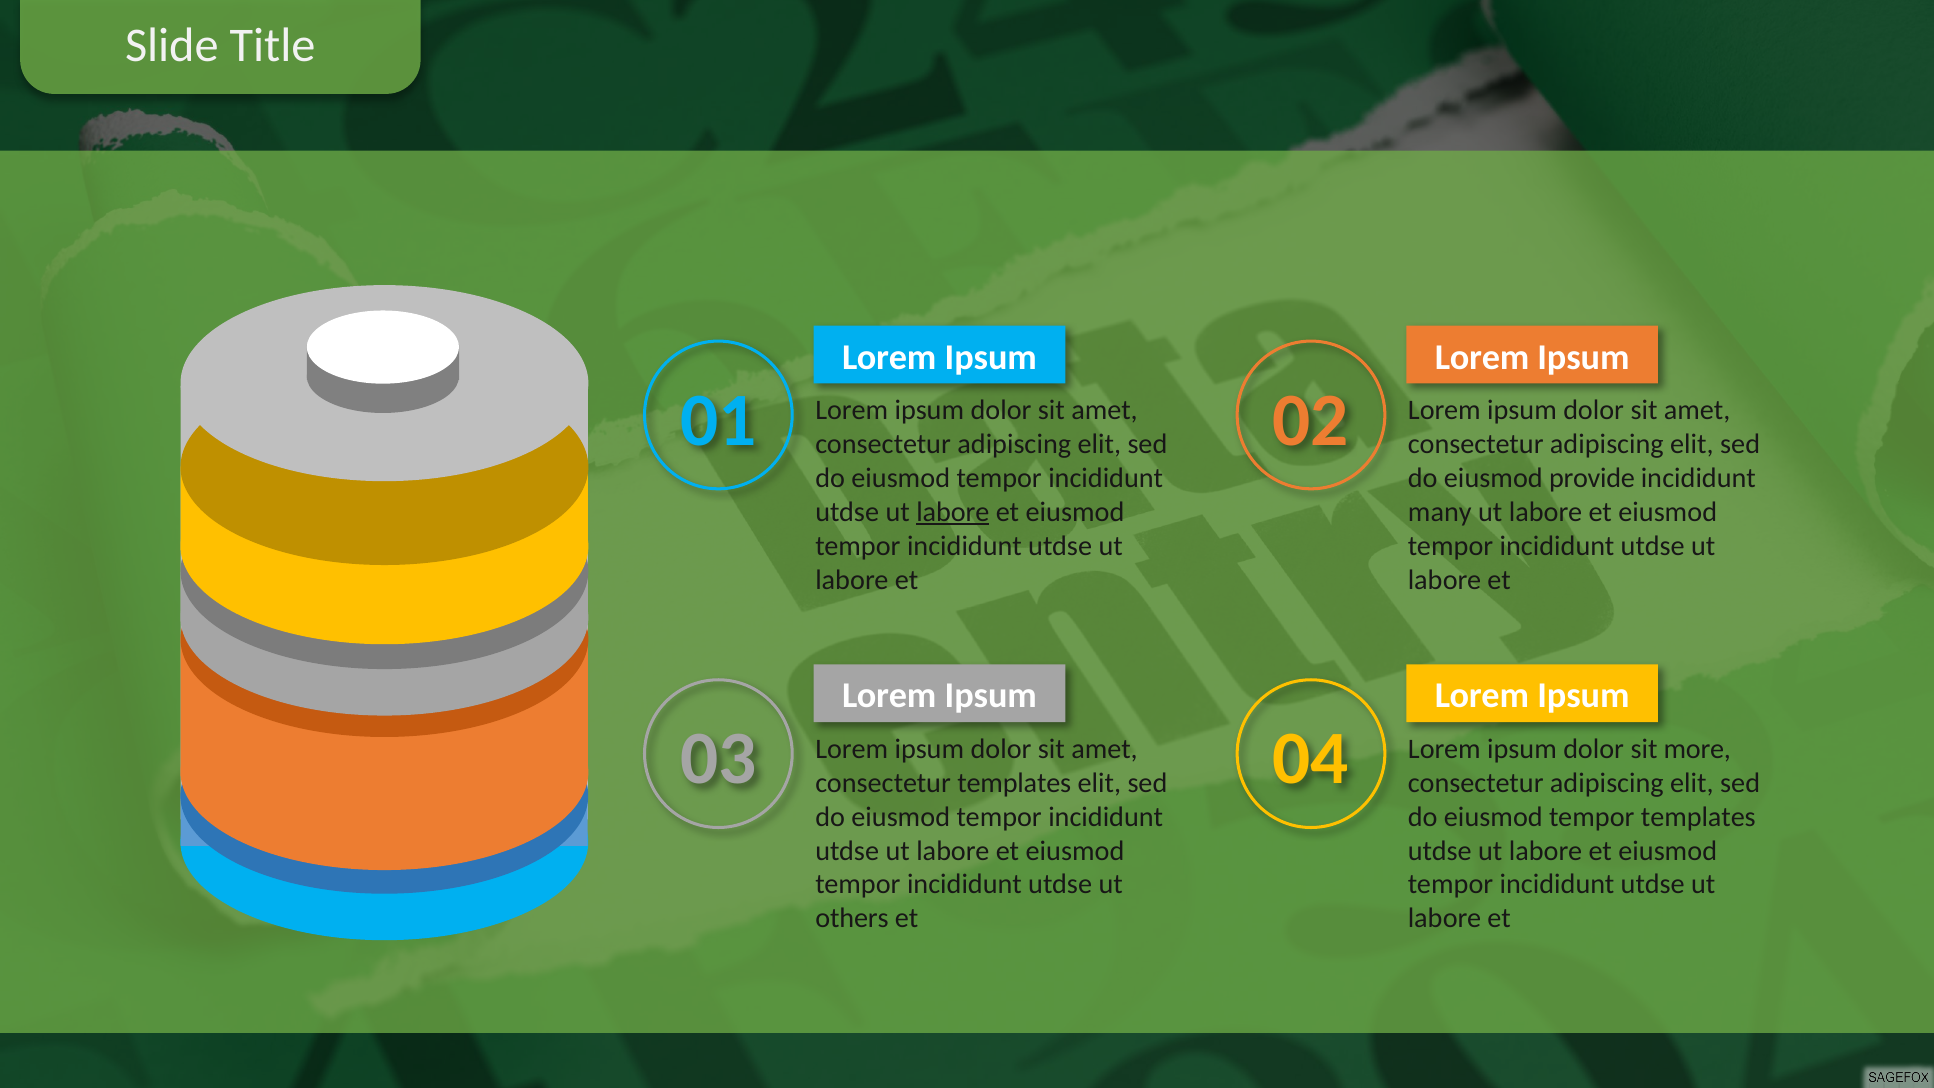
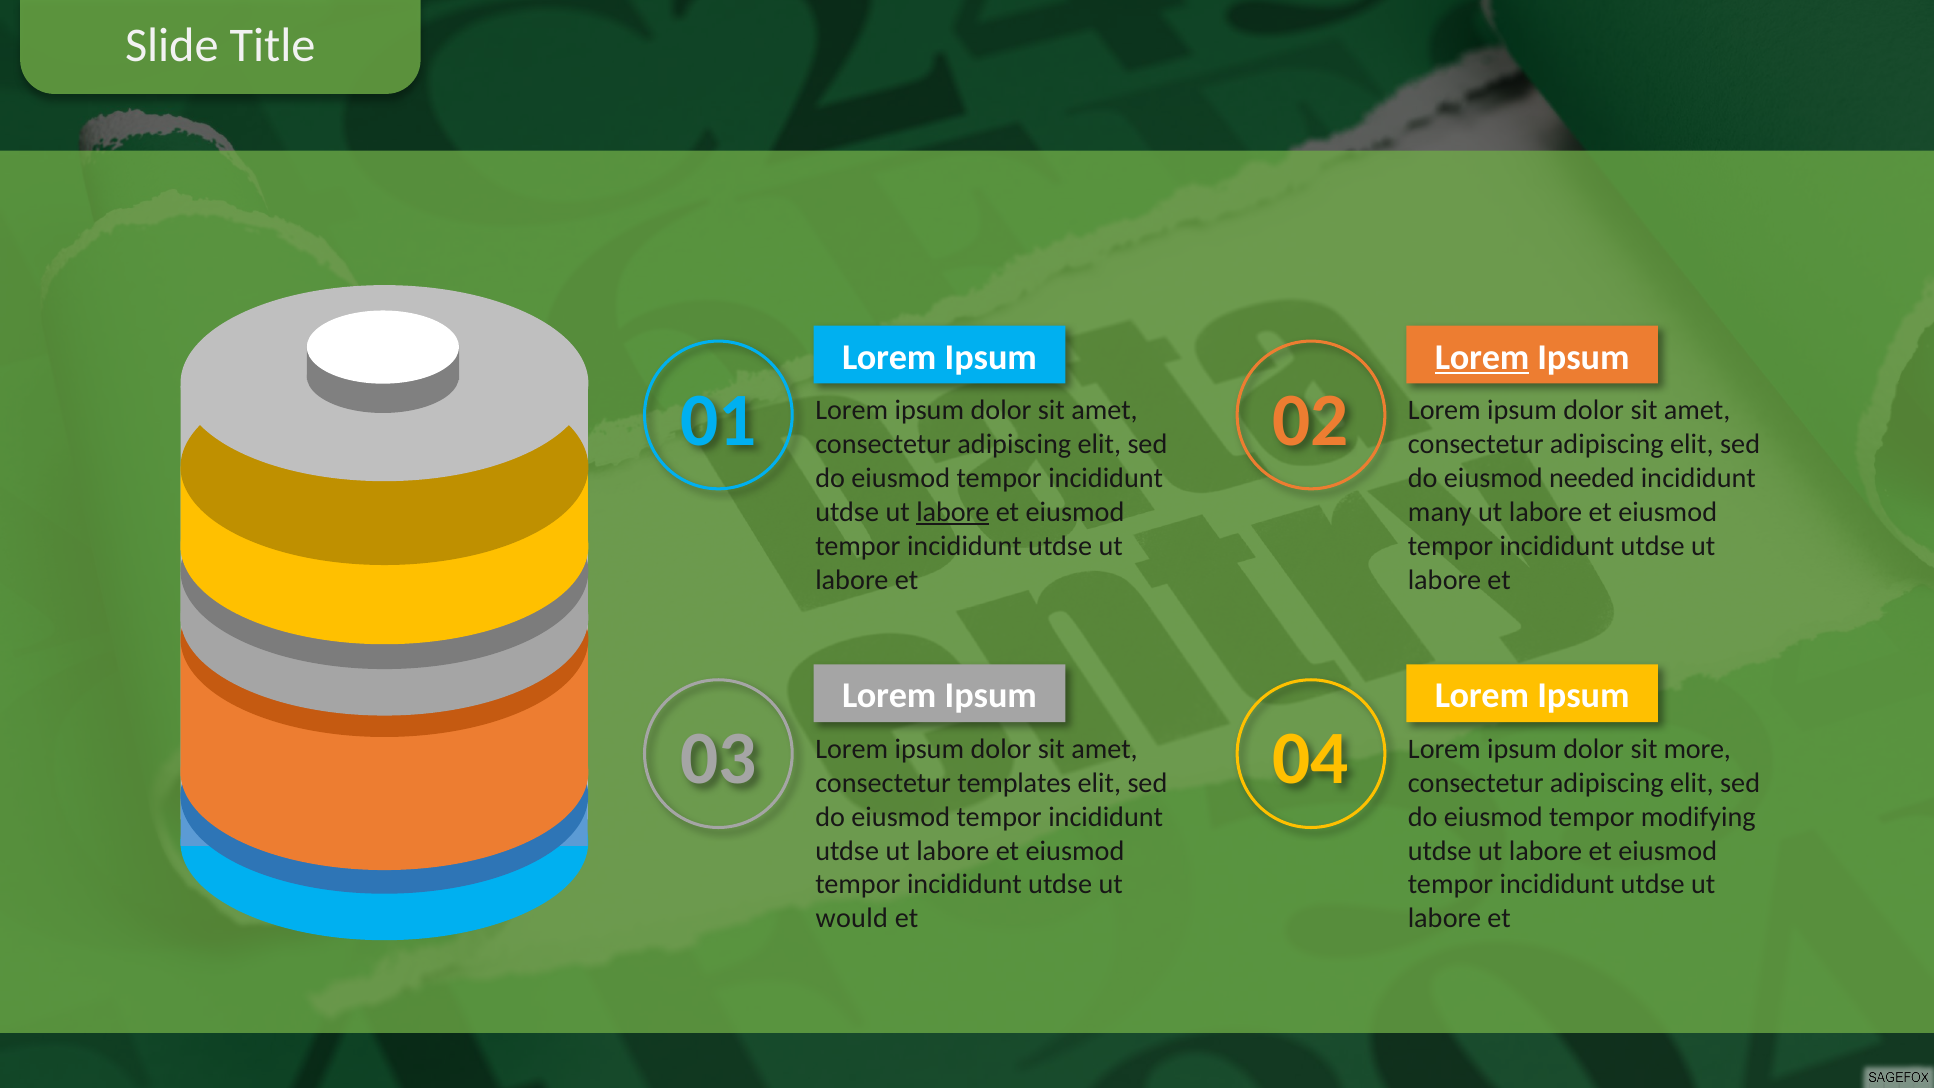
Lorem underline: none -> present (1482, 357)
provide: provide -> needed (1592, 478)
tempor templates: templates -> modifying (1698, 817)
others: others -> would (852, 918)
